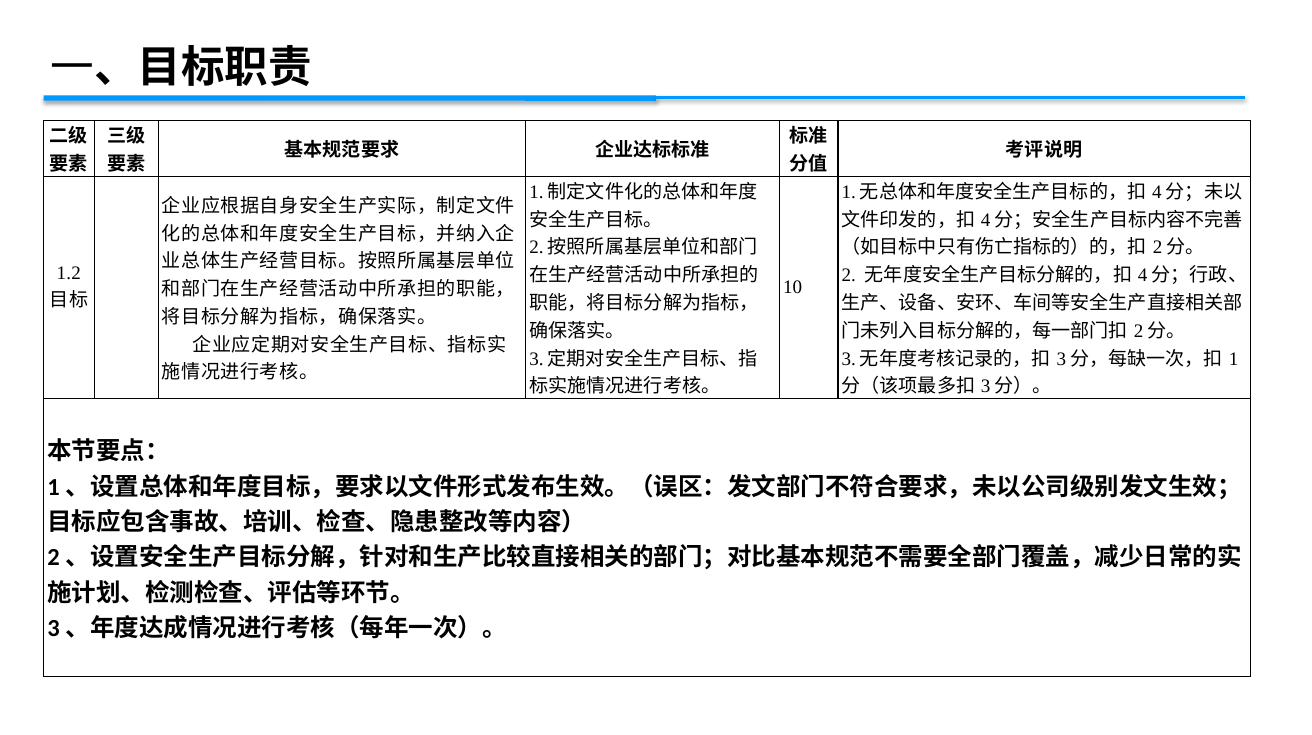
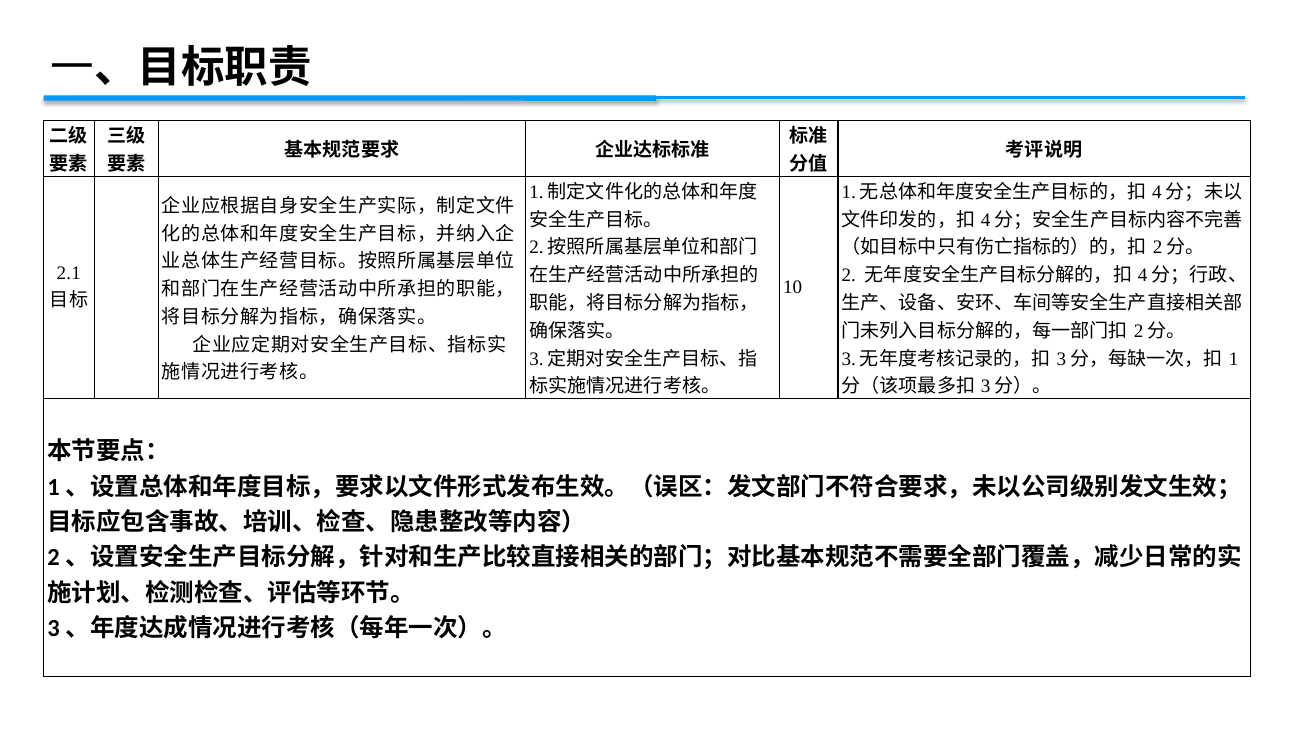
1.2: 1.2 -> 2.1 (69, 274)
